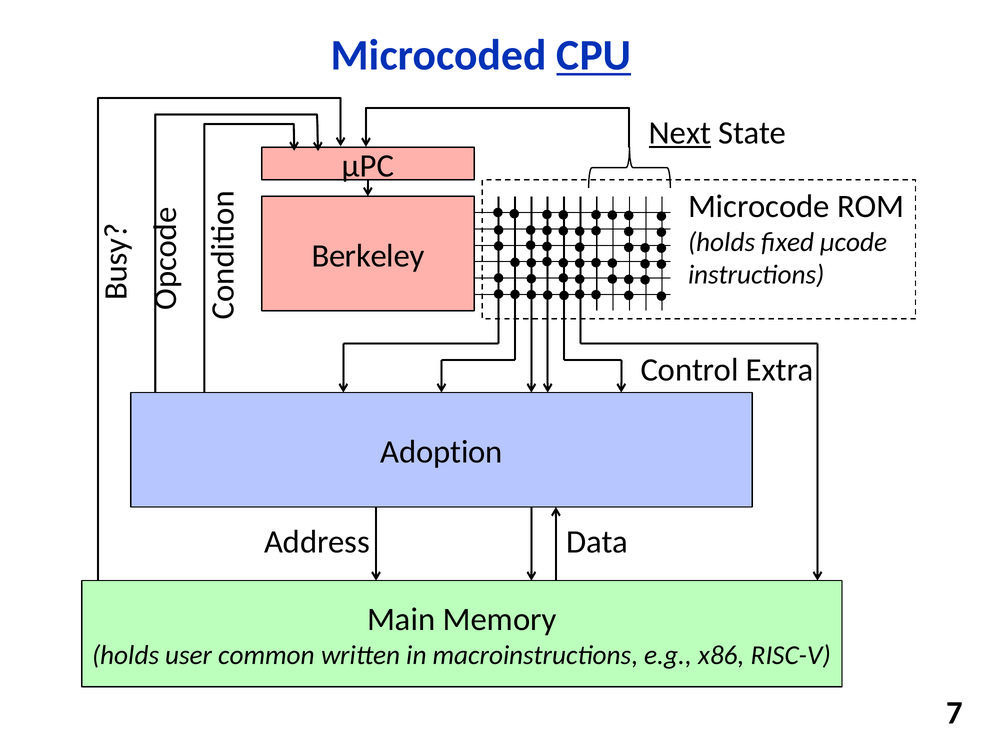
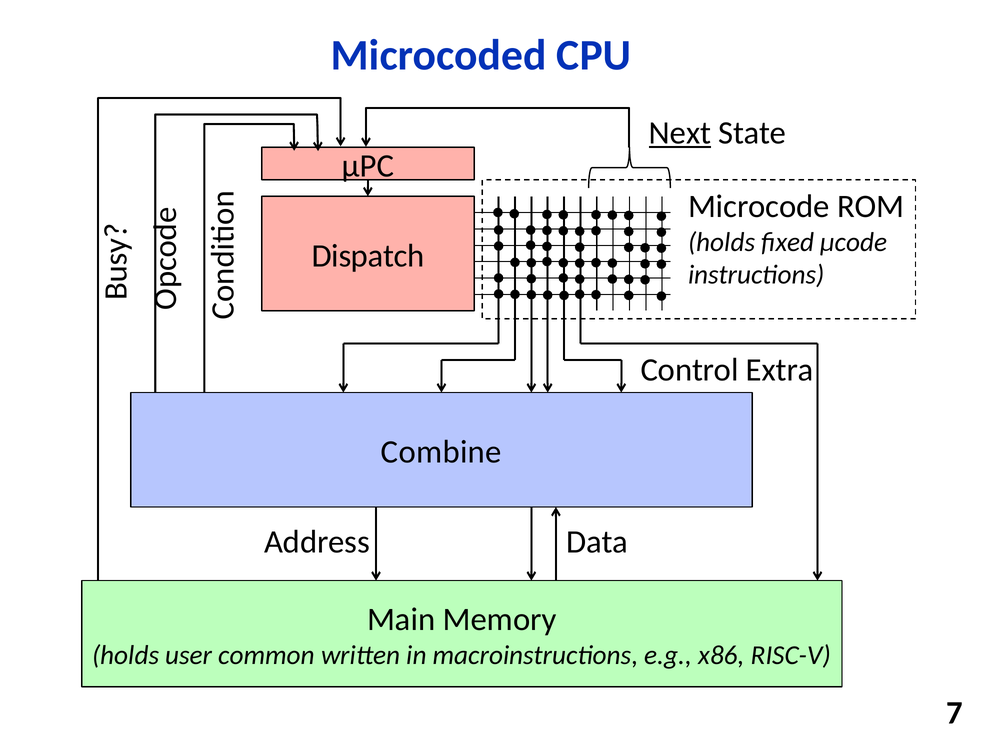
CPU underline: present -> none (594, 56)
Berkeley: Berkeley -> Dispatch (368, 256)
Adoption: Adoption -> Combine (441, 452)
